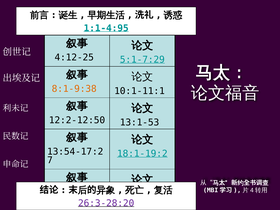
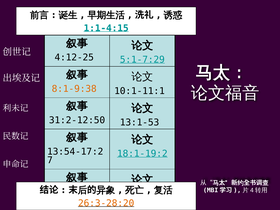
1:1-4:95: 1:1-4:95 -> 1:1-4:15 (106, 28)
12:2-12:50: 12:2-12:50 -> 31:2-12:50 (77, 120)
26:3-28:20 colour: purple -> orange (106, 203)
